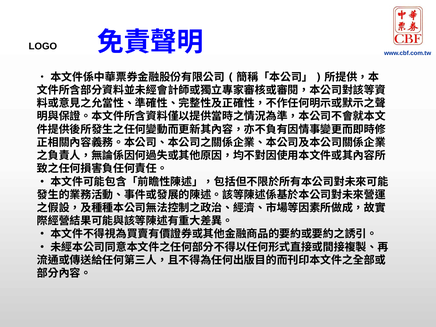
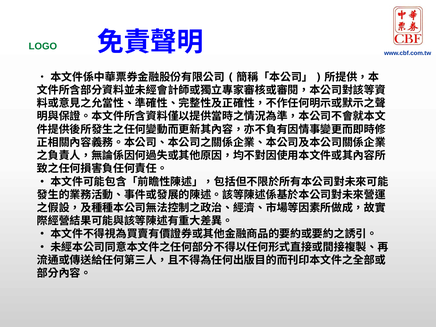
LOGO colour: black -> green (43, 46)
